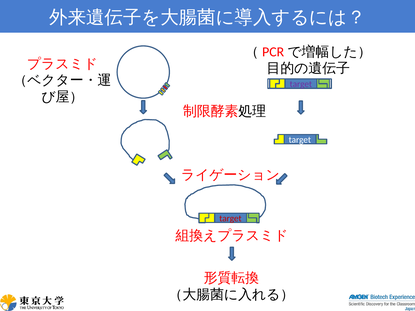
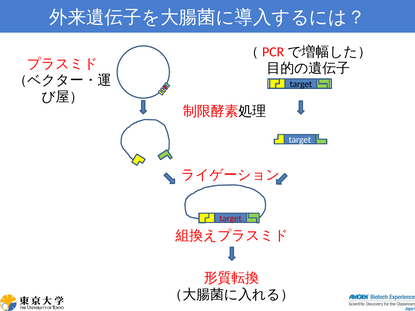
target colour: purple -> black (301, 84)
